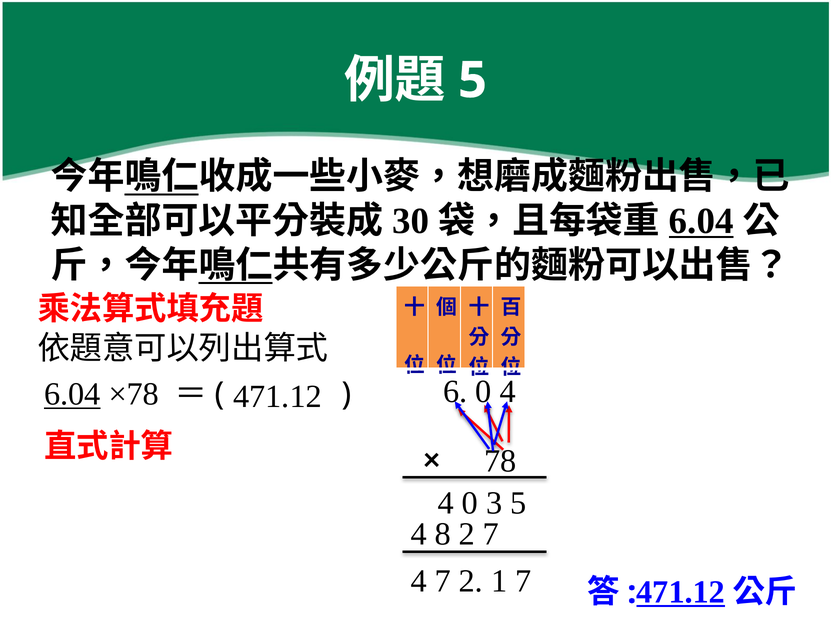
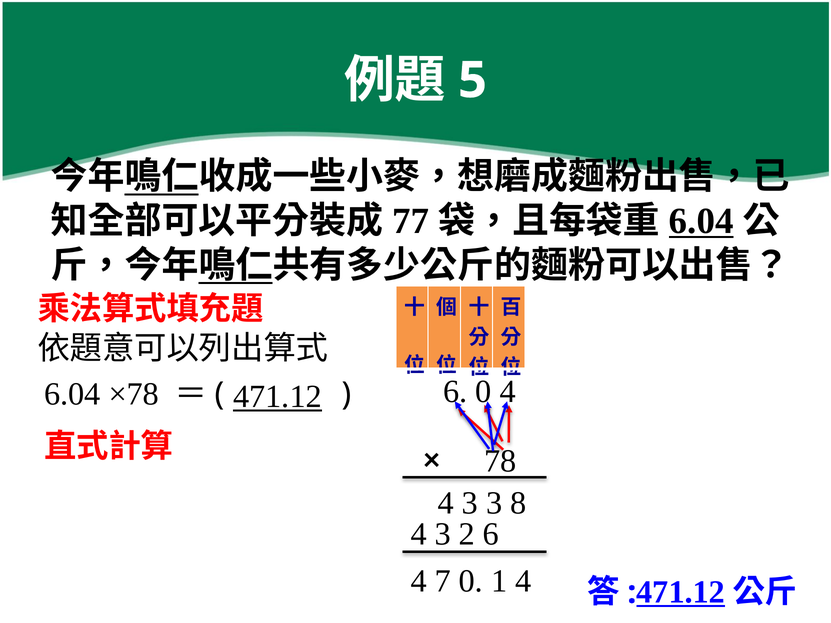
30: 30 -> 77 (411, 221)
6.04 underline: present -> none (72, 394)
471.12 underline: none -> present (277, 397)
0: 0 -> 3 (470, 503)
3 5: 5 -> 8 (518, 503)
8: 8 -> 3 (443, 534)
2 7: 7 -> 6 (491, 534)
7 2: 2 -> 0 (471, 581)
1 7: 7 -> 4 (523, 581)
